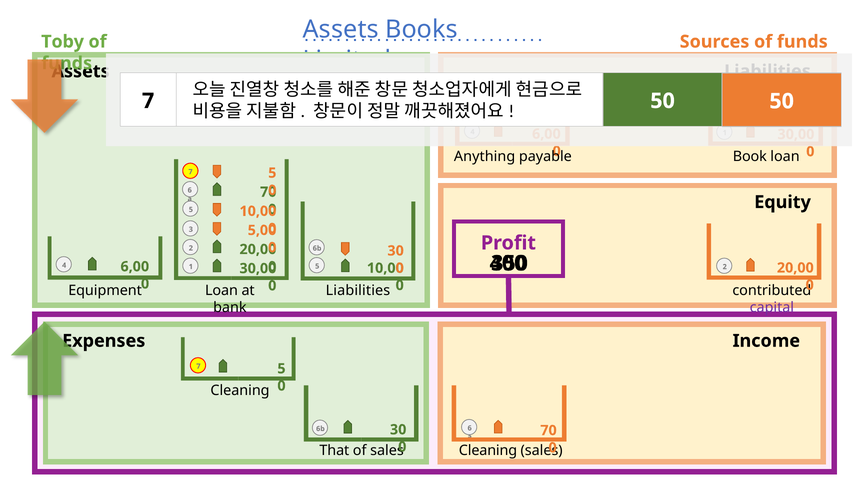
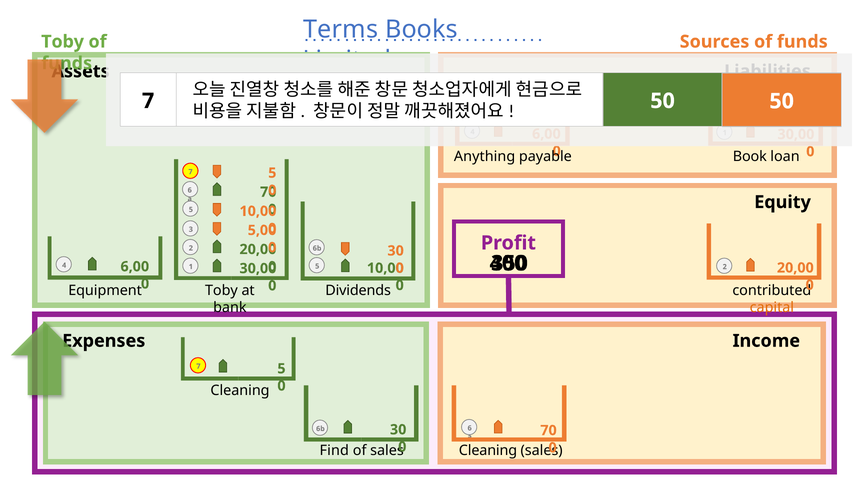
Assets: Assets -> Terms (341, 30)
Loan: Loan -> Toby (221, 291)
Liabilities: Liabilities -> Dividends (358, 291)
capital colour: purple -> orange (772, 308)
That: That -> Find (334, 451)
